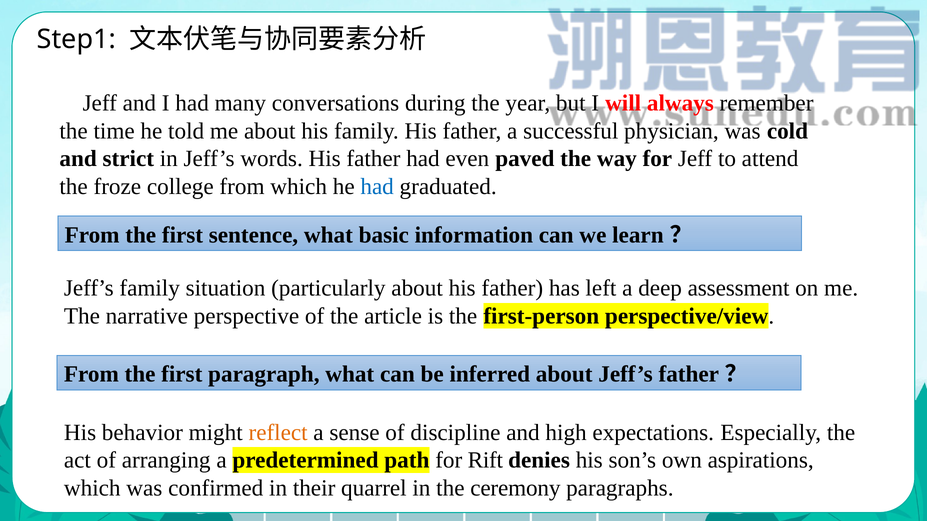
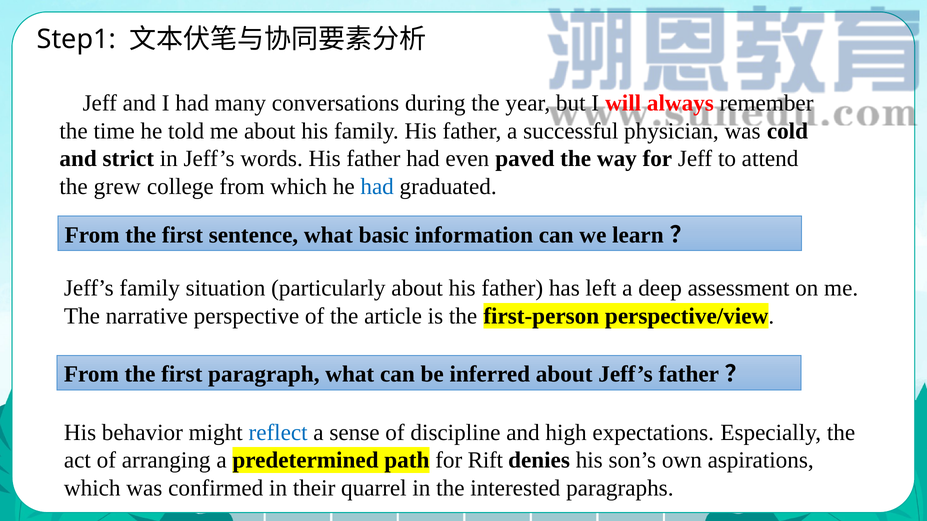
froze: froze -> grew (117, 187)
reflect colour: orange -> blue (278, 433)
ceremony: ceremony -> interested (515, 488)
